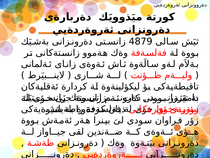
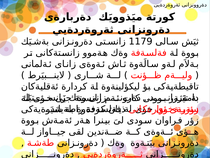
4879: 4879 -> 1179 (141, 41)
